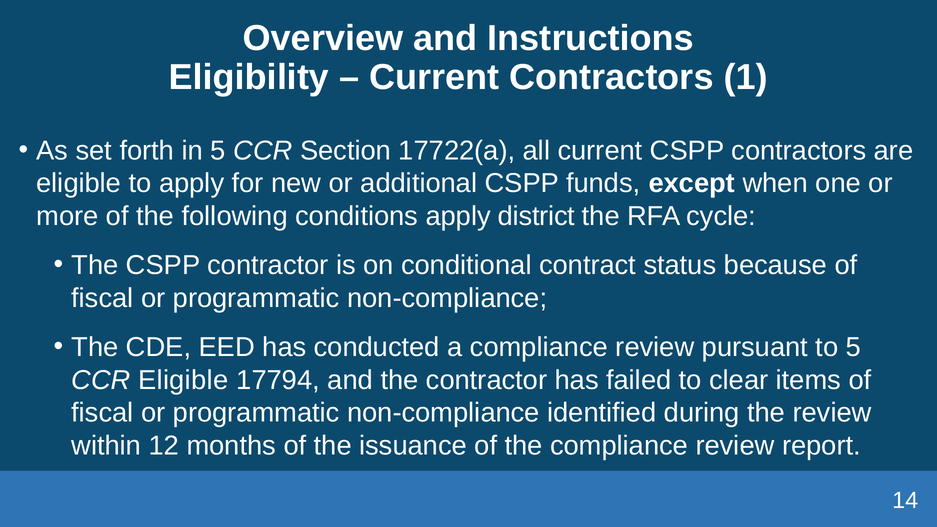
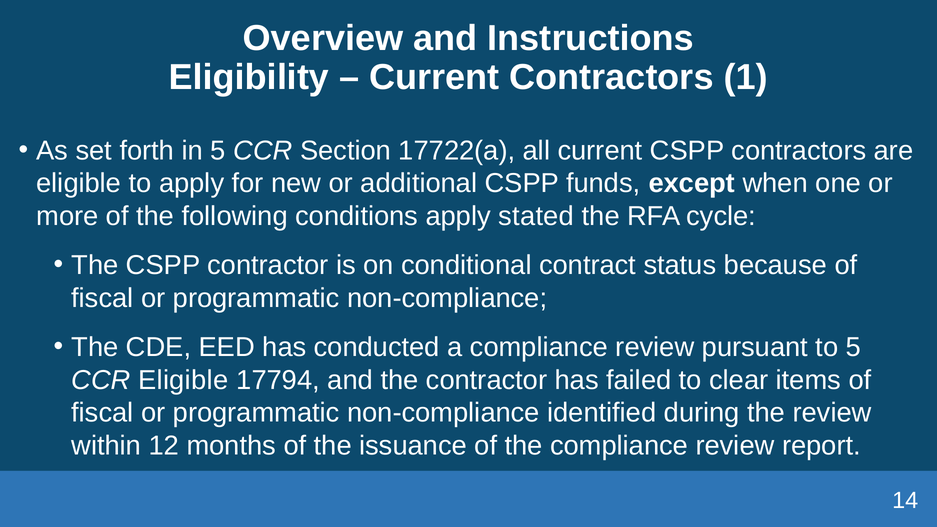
district: district -> stated (536, 216)
